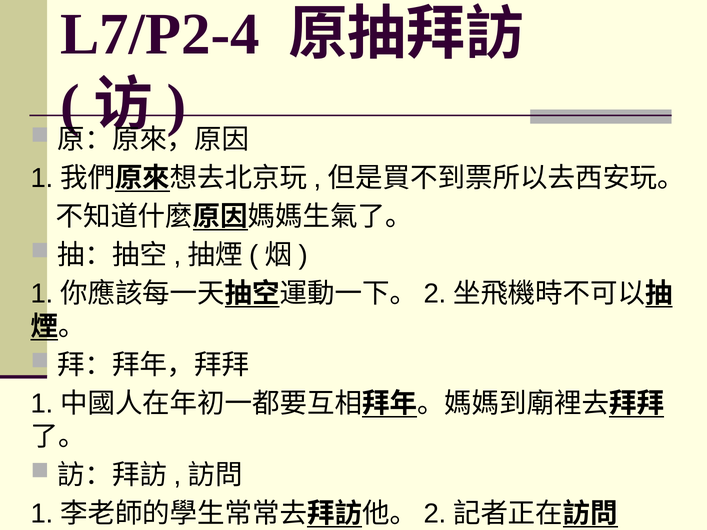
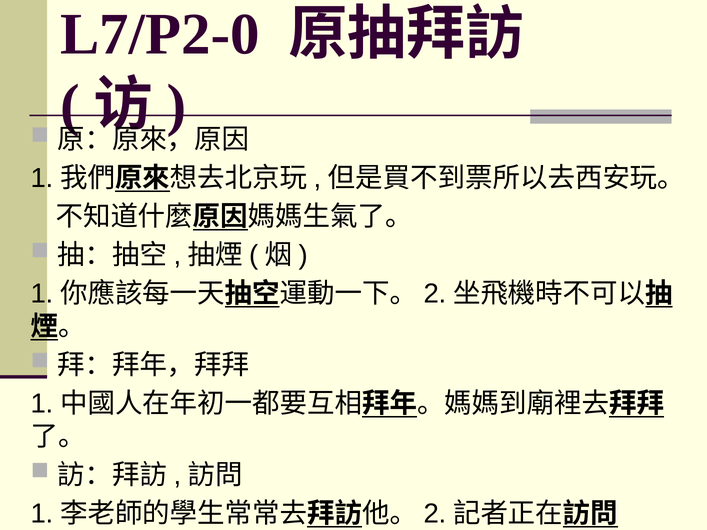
L7/P2-4: L7/P2-4 -> L7/P2-0 (160, 34)
